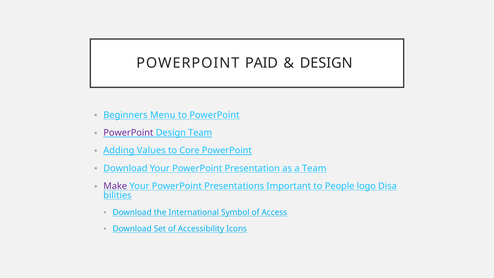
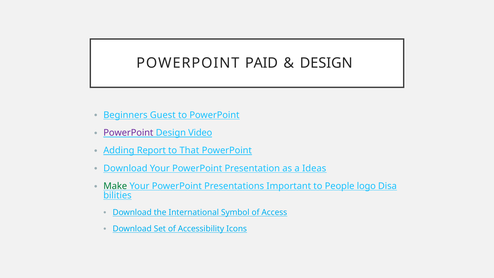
Menu: Menu -> Guest (163, 115)
Design Team: Team -> Video (200, 133)
Values: Values -> Report (151, 150)
Core: Core -> That (189, 150)
a Team: Team -> Ideas (314, 168)
Make colour: purple -> green (115, 186)
